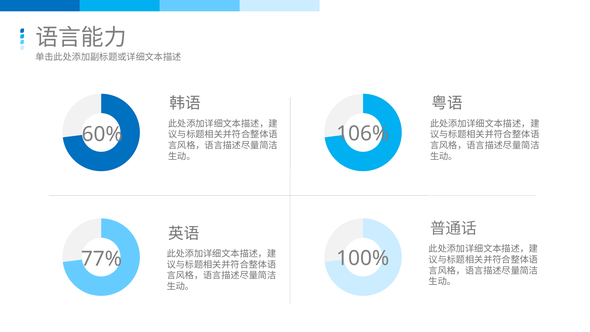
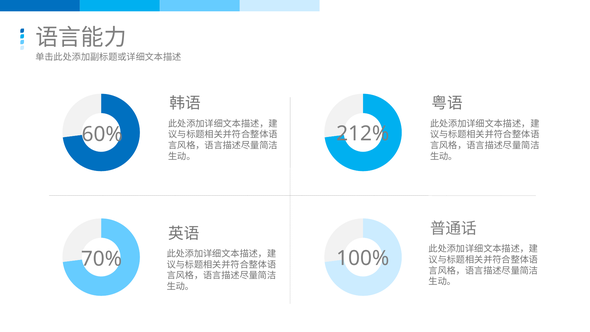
106%: 106% -> 212% (363, 133)
77%: 77% -> 70% (101, 259)
